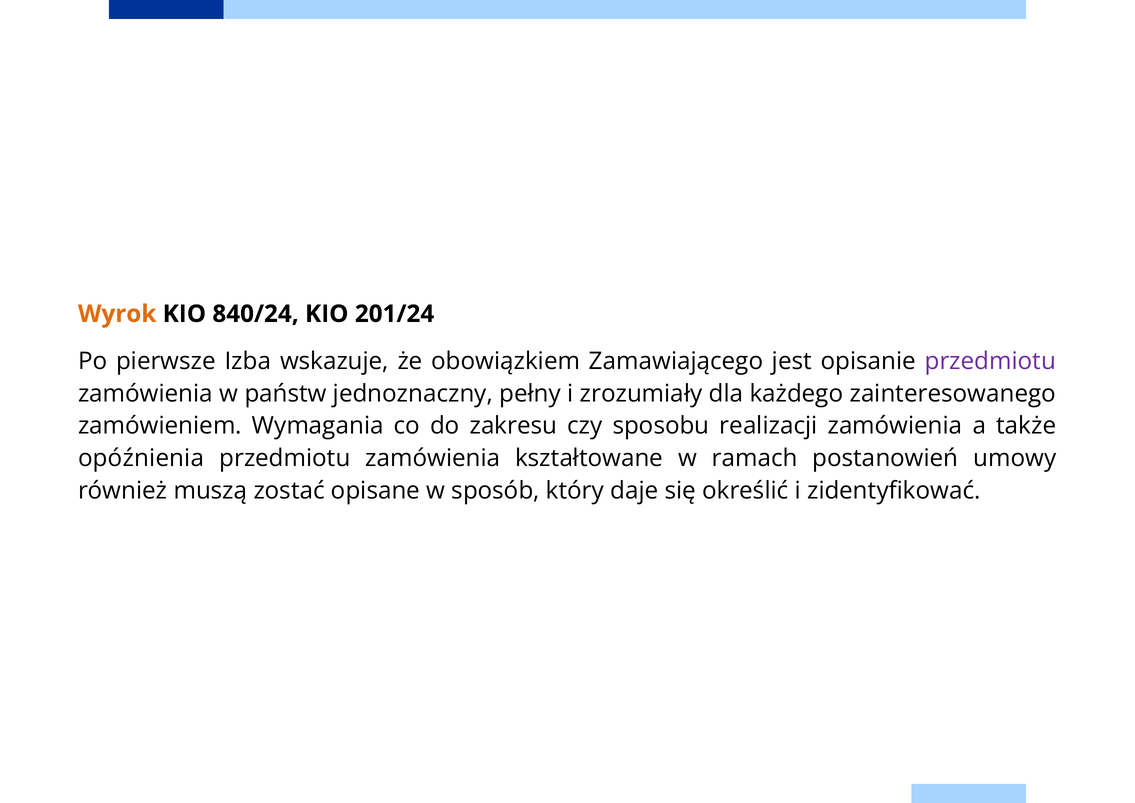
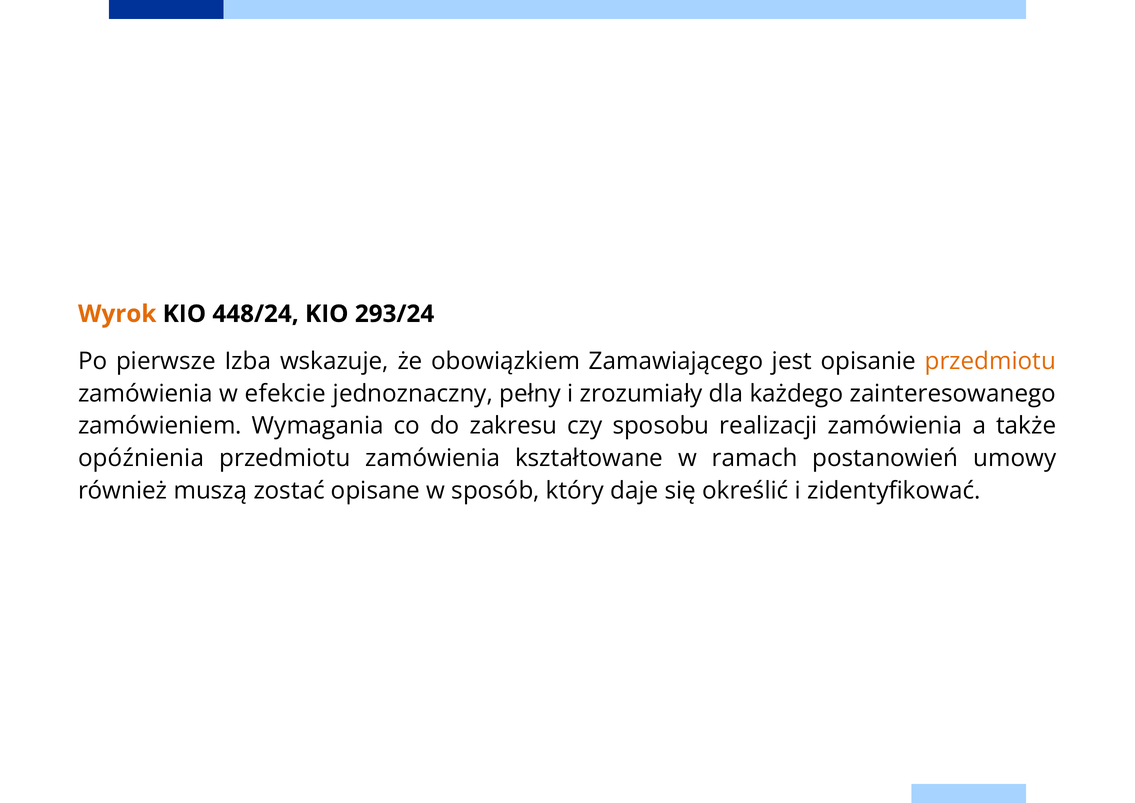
840/24: 840/24 -> 448/24 (256, 314)
201/24: 201/24 -> 293/24 (395, 314)
przedmiotu colour: purple -> orange (990, 361)
państw: państw -> efekcie (285, 393)
